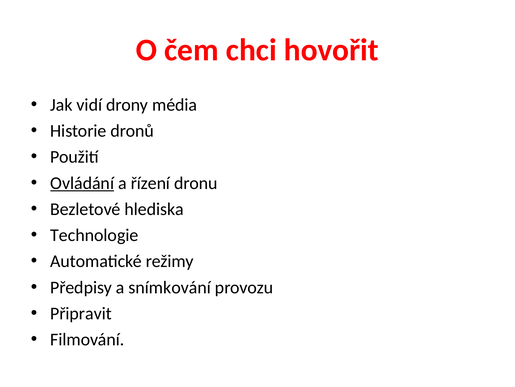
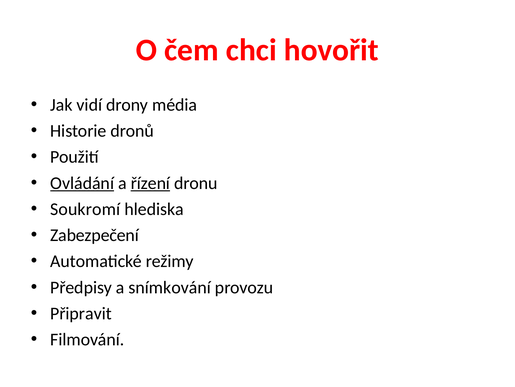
řízení underline: none -> present (150, 183)
Bezletové: Bezletové -> Soukromí (85, 209)
Technologie: Technologie -> Zabezpečení (94, 235)
